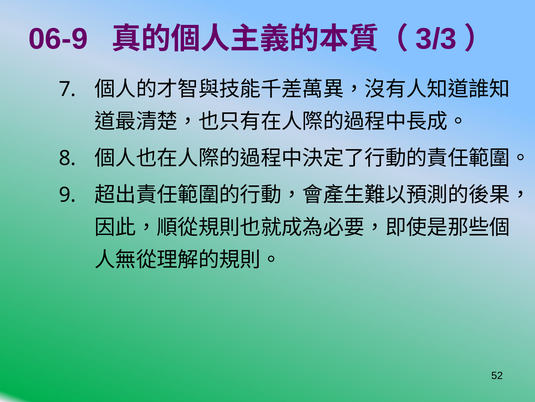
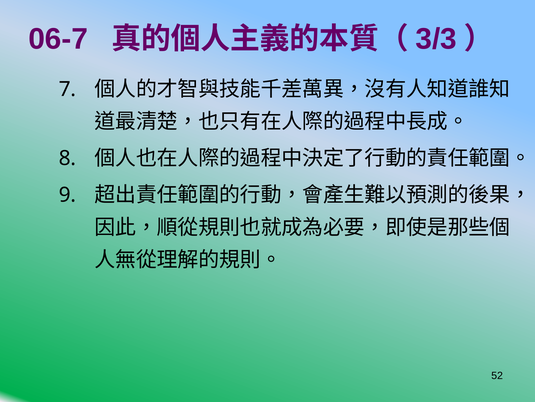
06-9: 06-9 -> 06-7 (58, 39)
